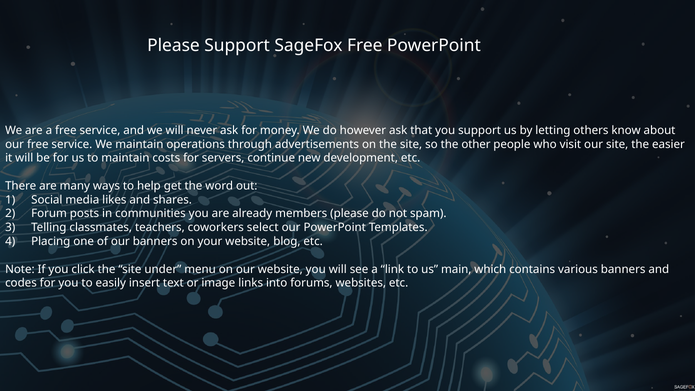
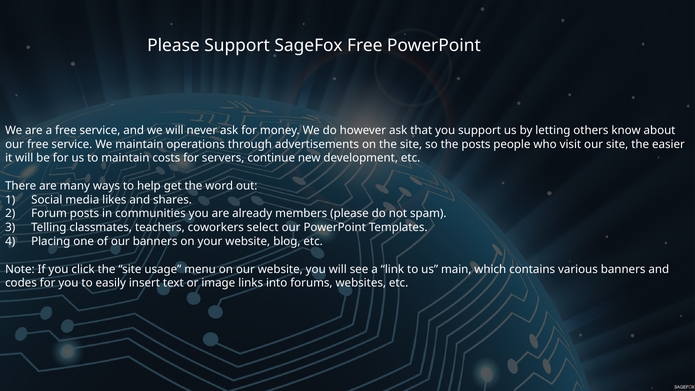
the other: other -> posts (476, 144)
under: under -> usage (163, 269)
